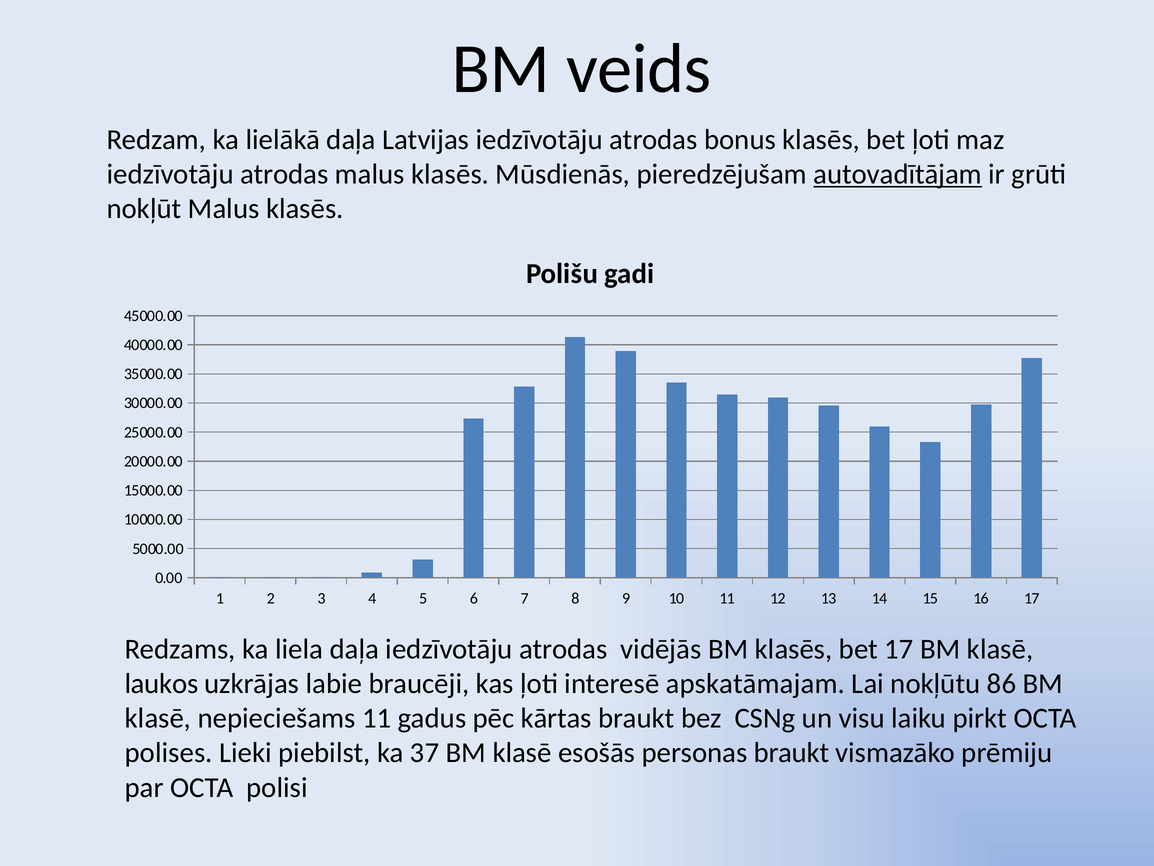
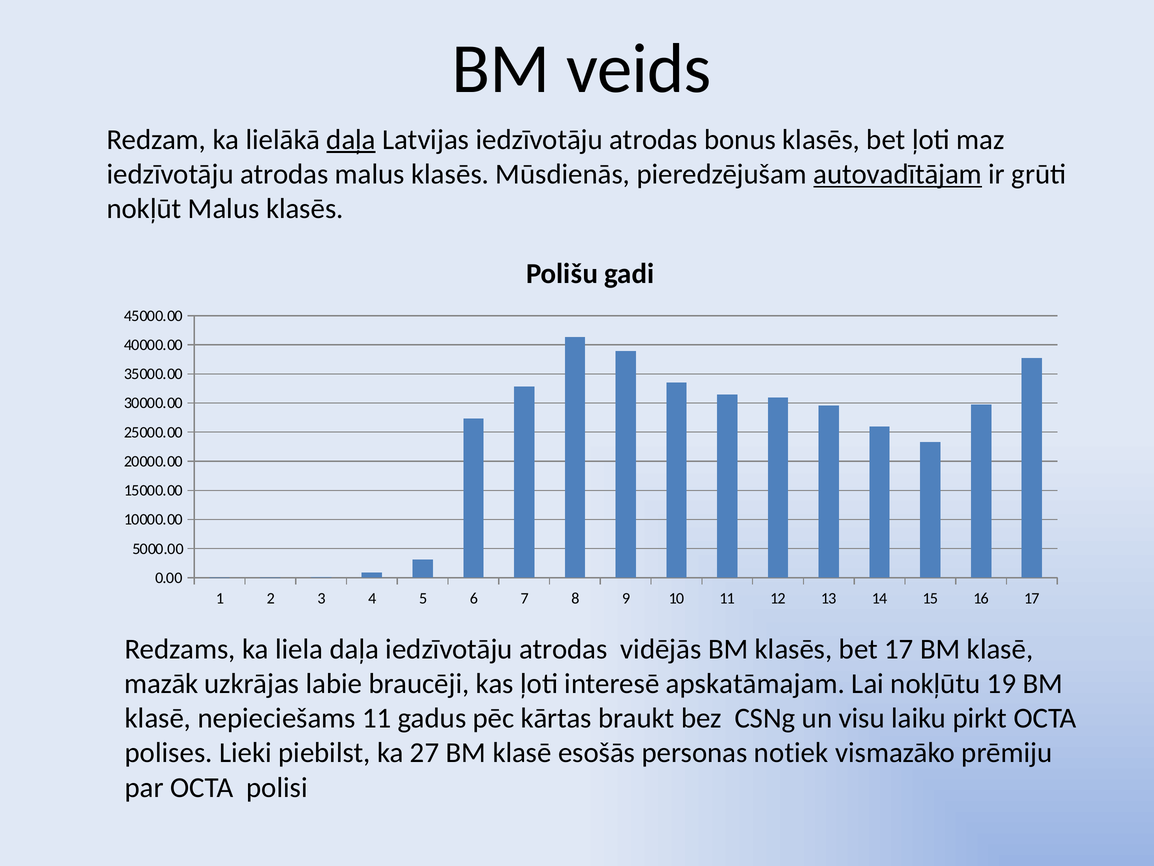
daļa underline: none -> present (351, 140)
laukos: laukos -> mazāk (161, 683)
86: 86 -> 19 (1002, 683)
37: 37 -> 27 (425, 752)
personas braukt: braukt -> notiek (791, 752)
